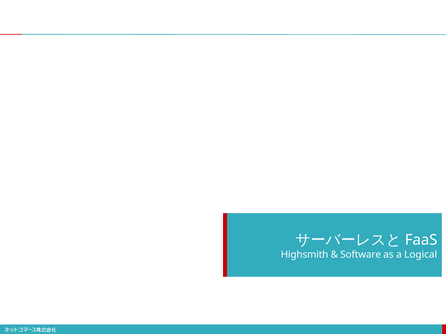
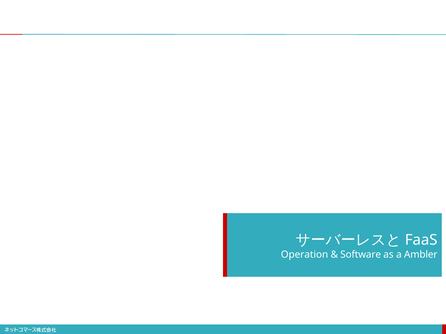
Highsmith: Highsmith -> Operation (305, 255)
Logical: Logical -> Ambler (421, 255)
